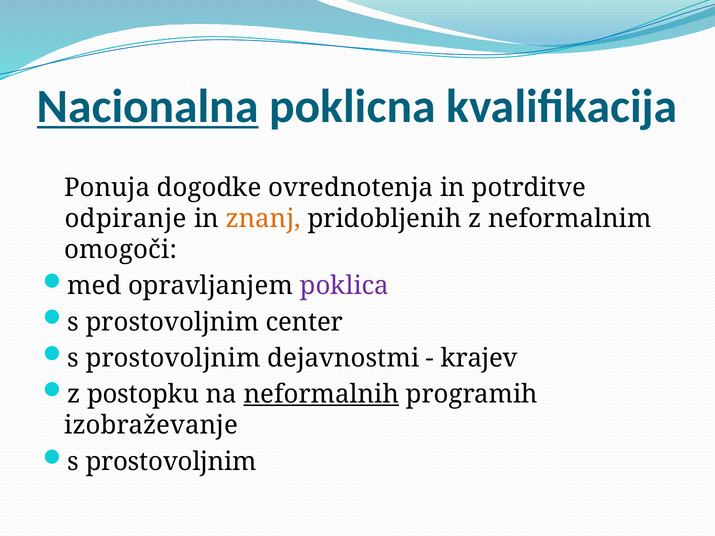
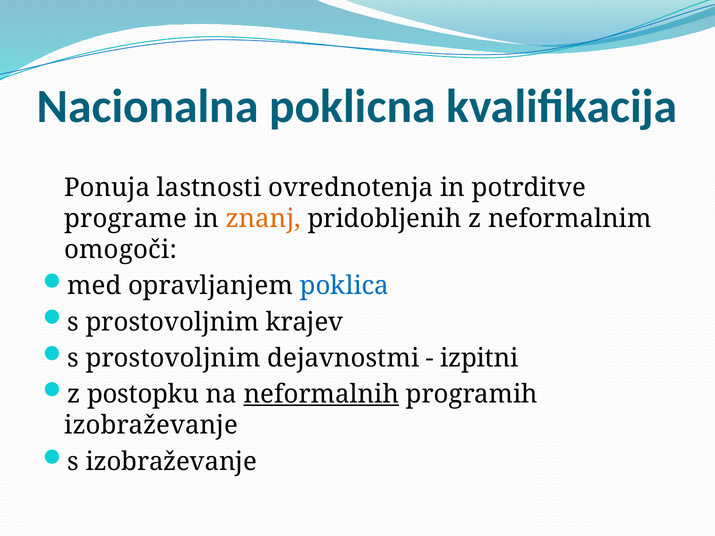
Nacionalna underline: present -> none (148, 107)
dogodke: dogodke -> lastnosti (209, 188)
odpiranje: odpiranje -> programe (126, 219)
poklica colour: purple -> blue (344, 286)
center: center -> krajev (304, 322)
krajev: krajev -> izpitni (479, 358)
prostovoljnim: prostovoljnim -> izobraževanje (171, 462)
